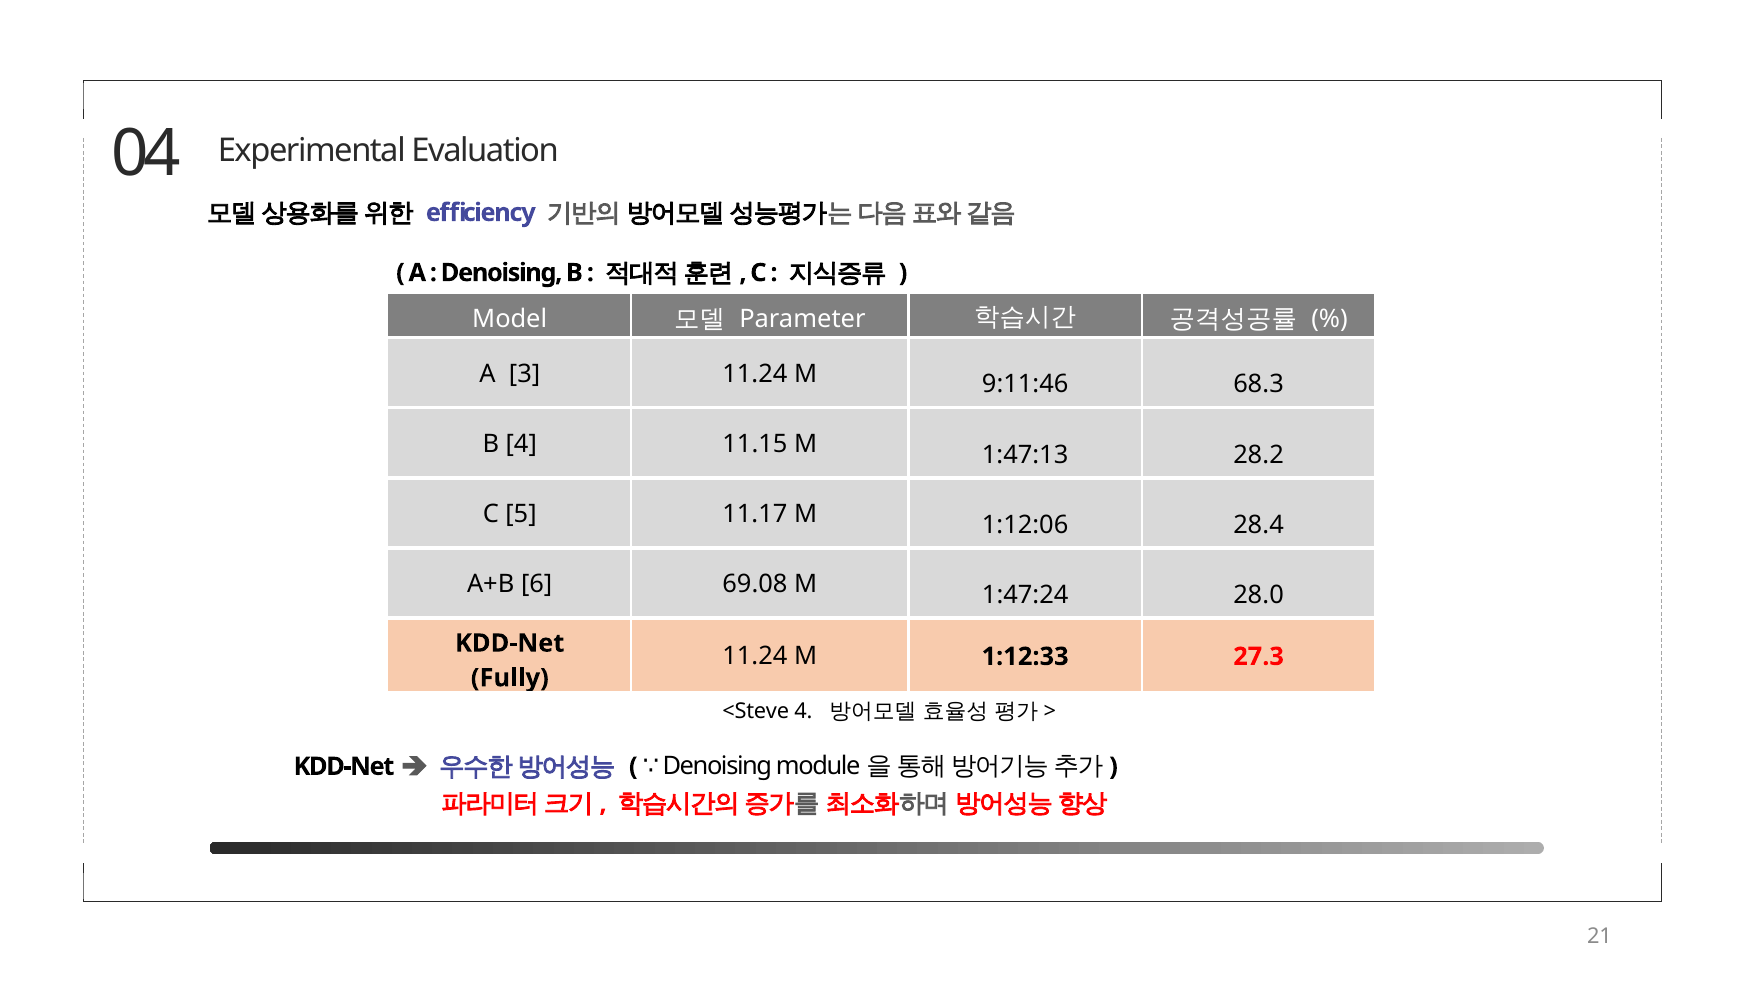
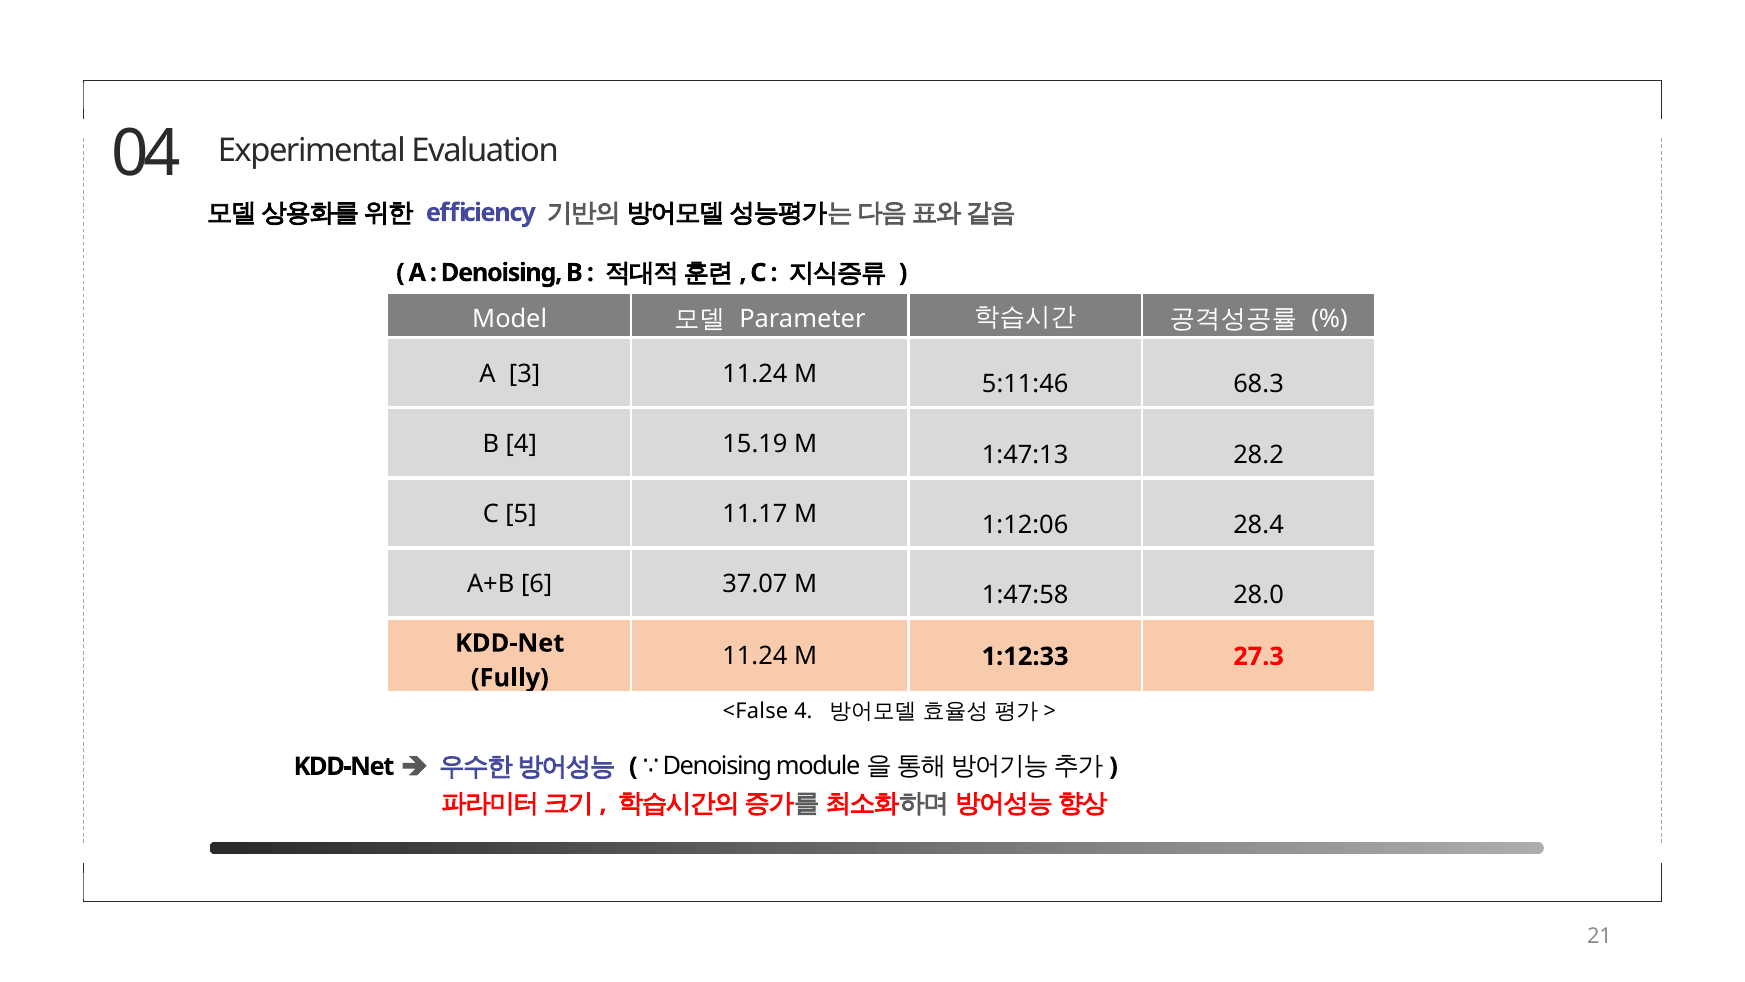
9:11:46: 9:11:46 -> 5:11:46 (1025, 384)
11.15: 11.15 -> 15.19 (755, 444)
69.08: 69.08 -> 37.07 (755, 584)
1:47:24: 1:47:24 -> 1:47:58 (1025, 594)
<Steve: <Steve -> <False (755, 711)
